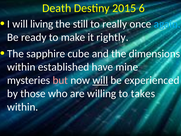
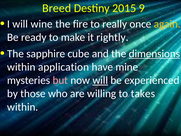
Death: Death -> Breed (57, 8)
6: 6 -> 9 (142, 8)
living: living -> wine (42, 24)
still: still -> fire (80, 24)
again colour: light blue -> yellow (167, 24)
dimensions underline: none -> present (154, 54)
established: established -> application (63, 67)
